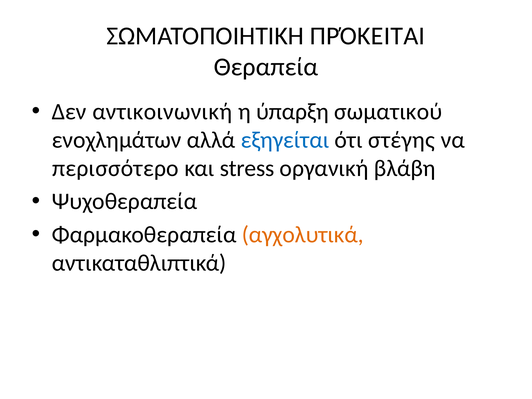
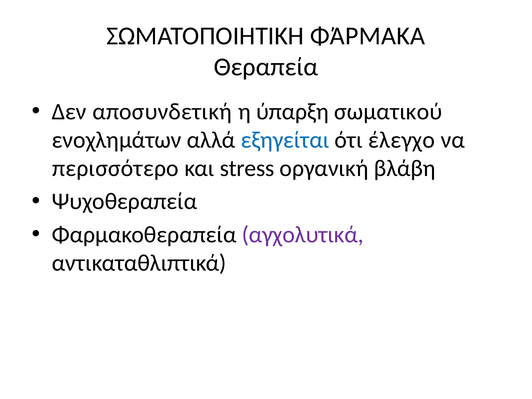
ΠΡΌΚΕΙΤΑΙ: ΠΡΌΚΕΙΤΑΙ -> ΦΆΡΜΑΚΑ (368, 36)
αντικοινωνική: αντικοινωνική -> αποσυνδετική (162, 112)
στέγης: στέγης -> έλεγχο (402, 140)
αγχολυτικά colour: orange -> purple (303, 235)
